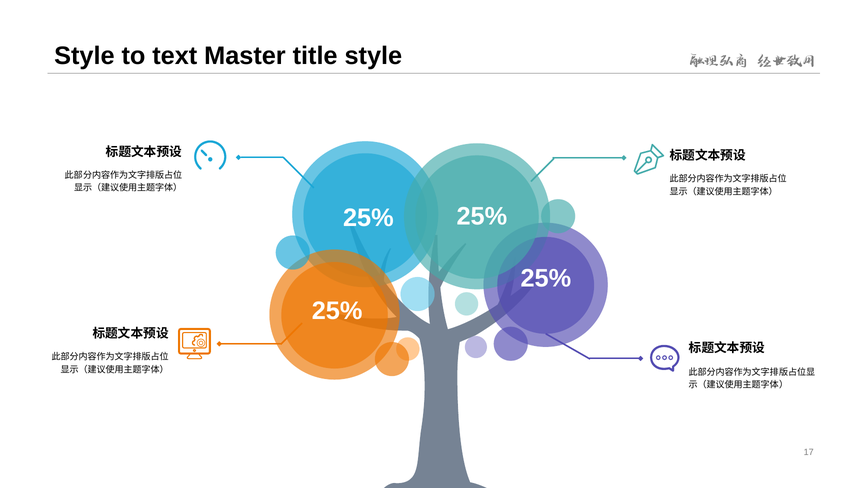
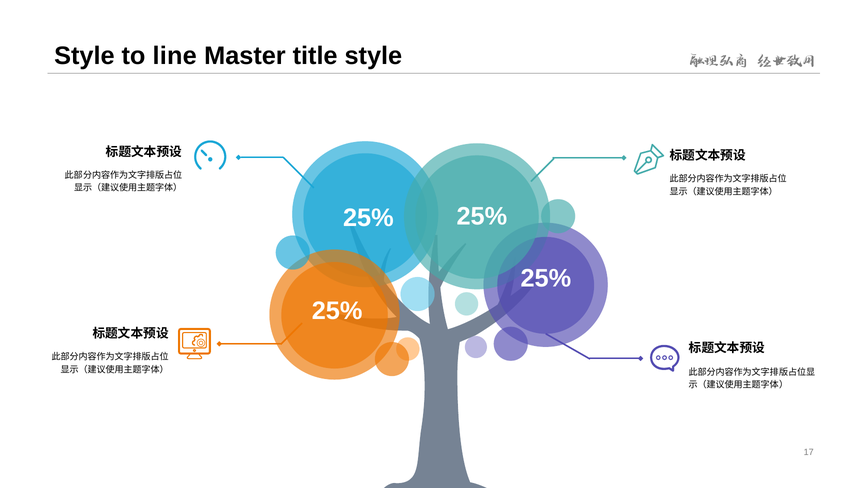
text: text -> line (175, 56)
